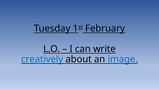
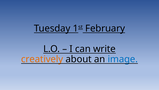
creatively colour: blue -> orange (42, 59)
